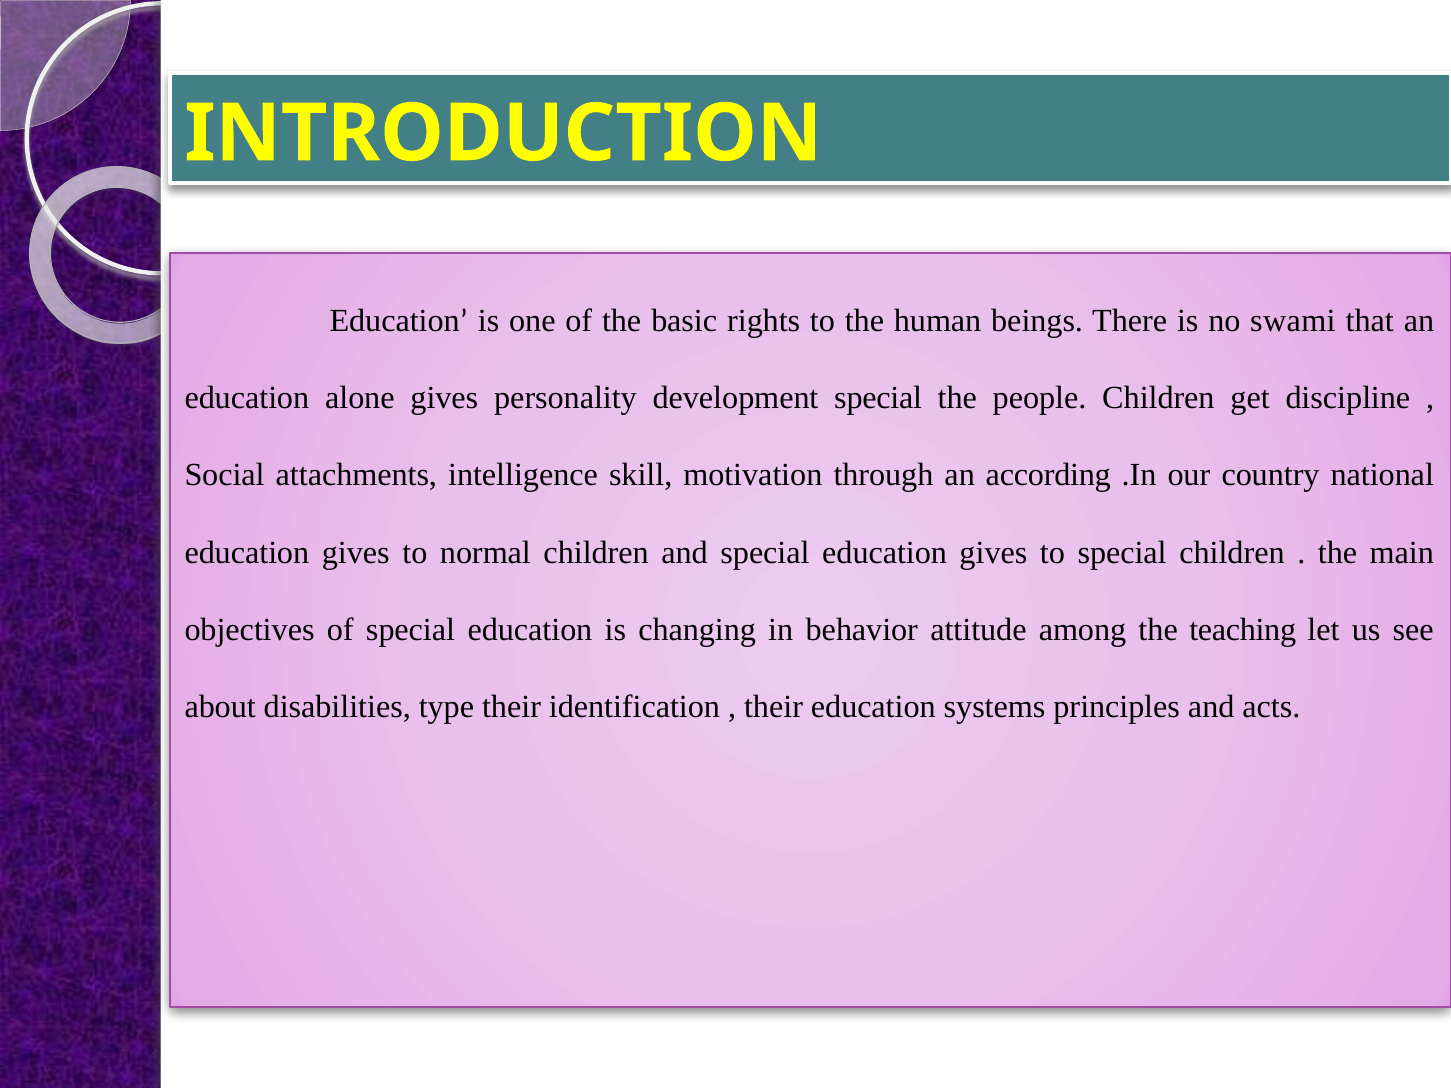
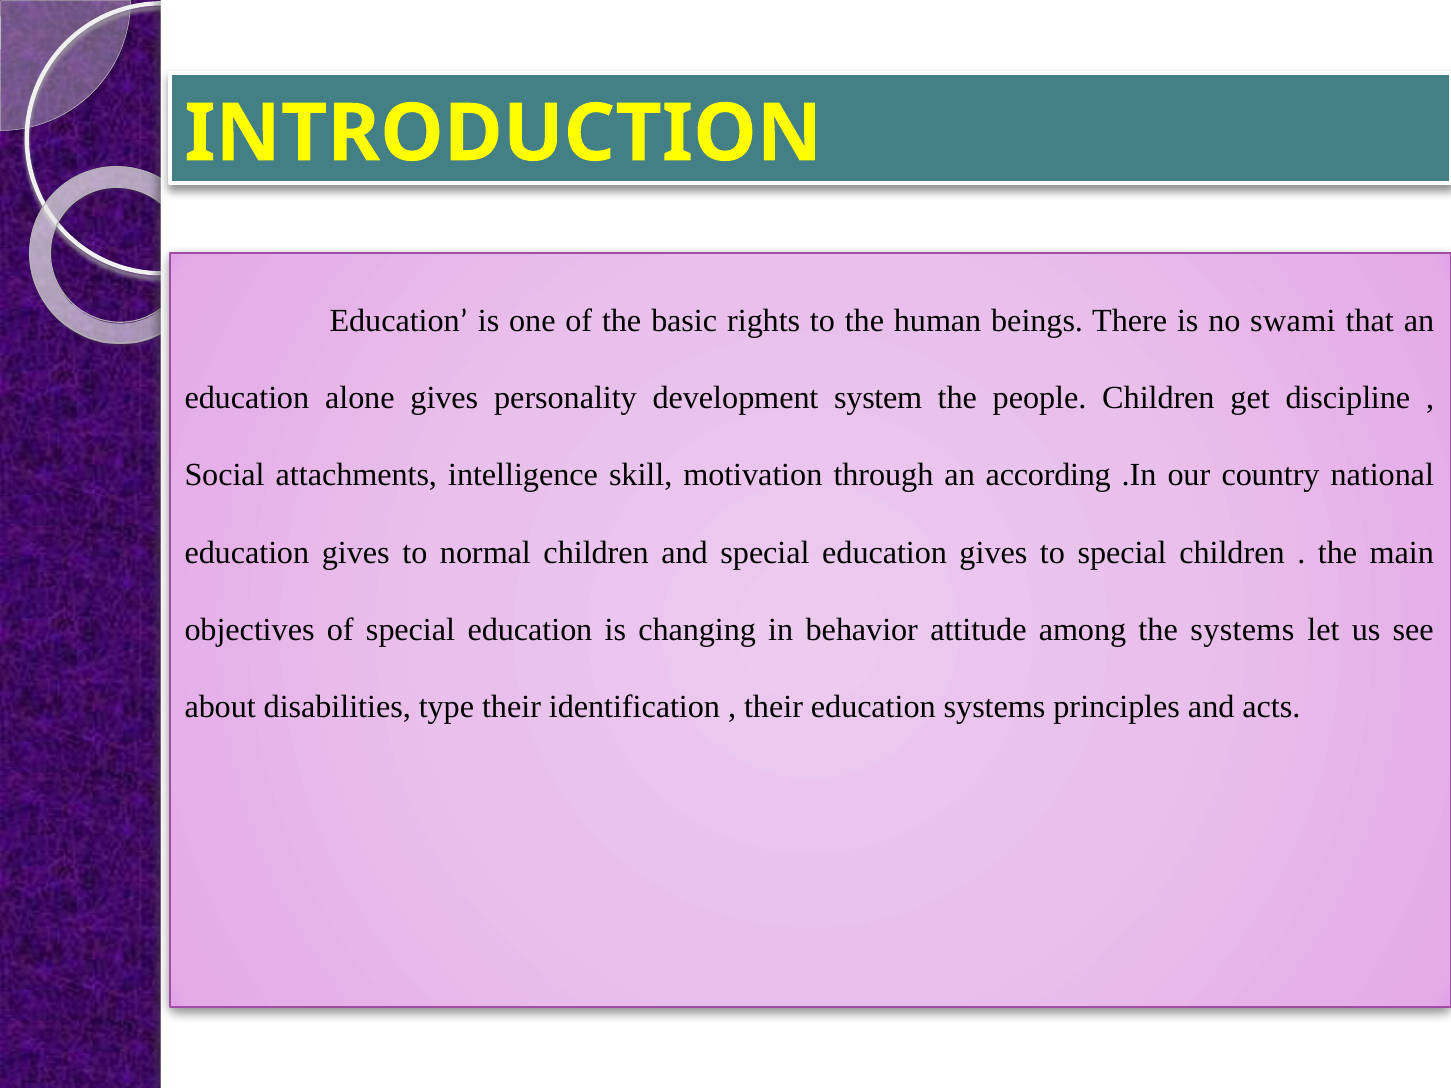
development special: special -> system (878, 398)
the teaching: teaching -> systems (1242, 630)
